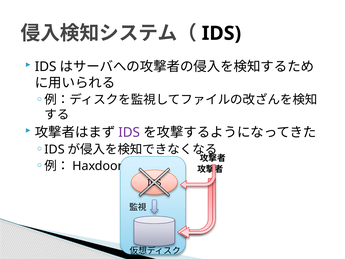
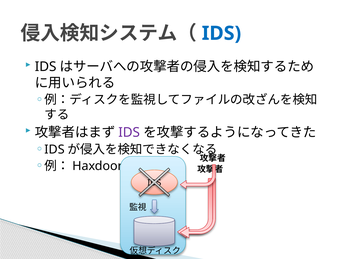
IDS colour: black -> blue (221, 33)
